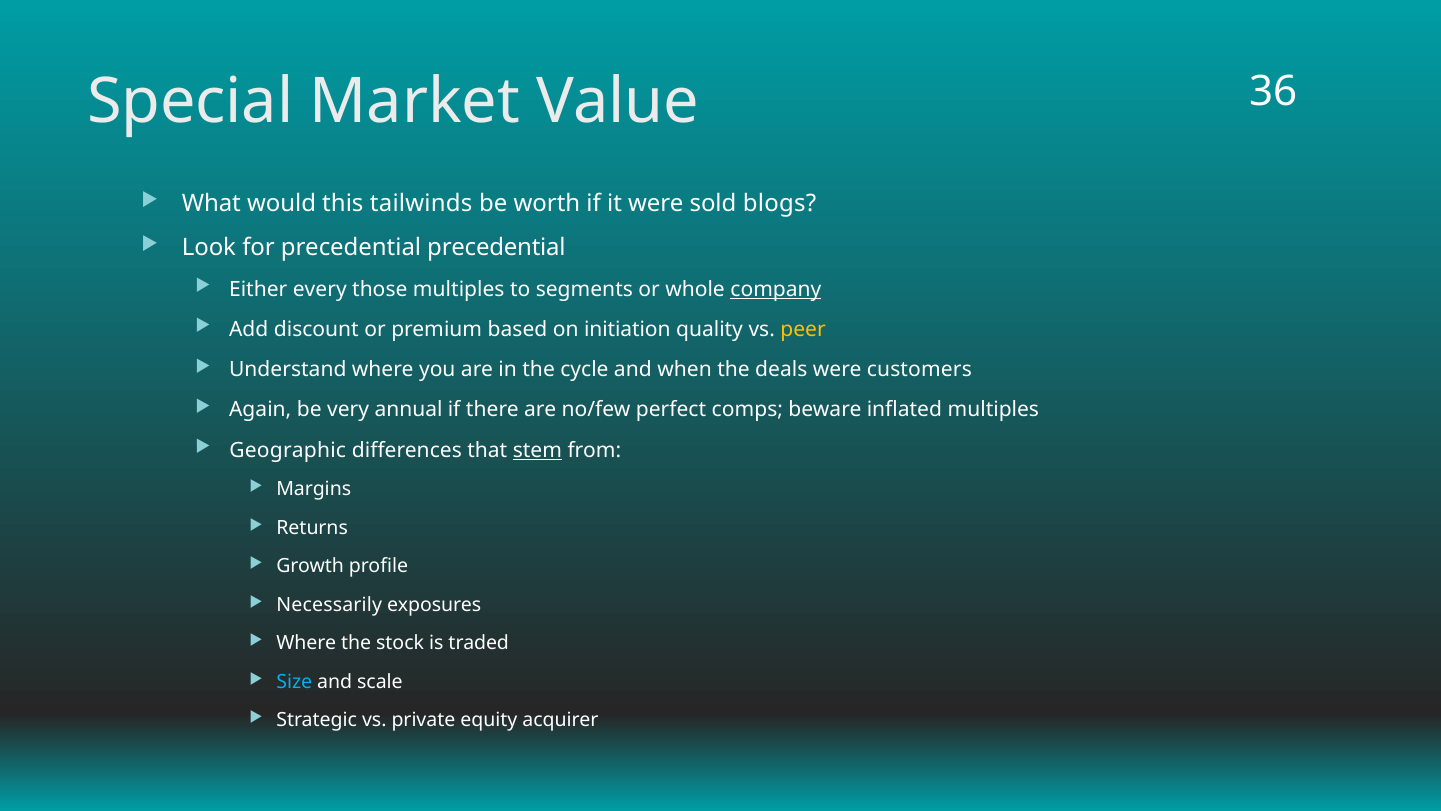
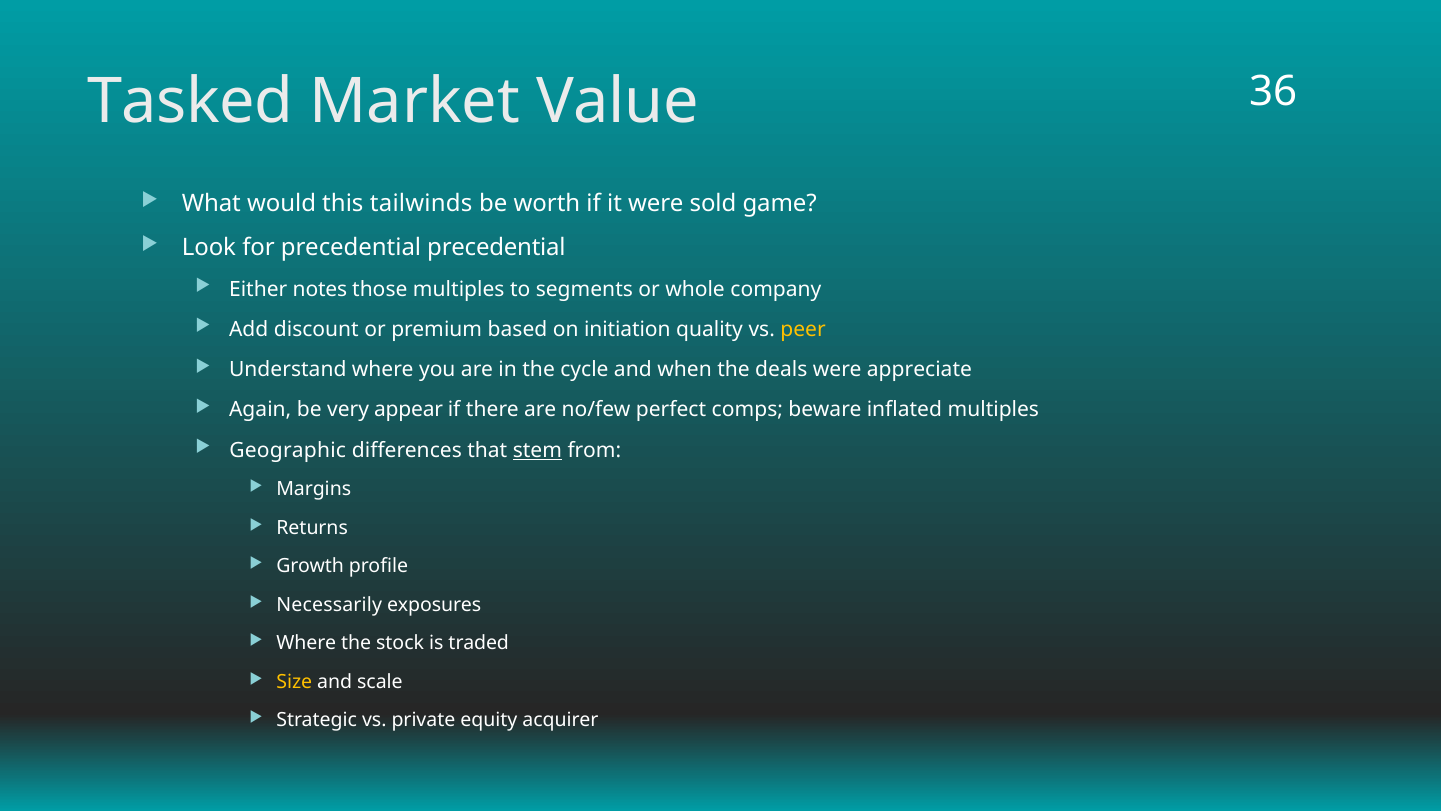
Special: Special -> Tasked (190, 101)
blogs: blogs -> game (780, 203)
every: every -> notes (320, 289)
company underline: present -> none (776, 289)
customers: customers -> appreciate (919, 369)
annual: annual -> appear (409, 410)
Size colour: light blue -> yellow (294, 682)
